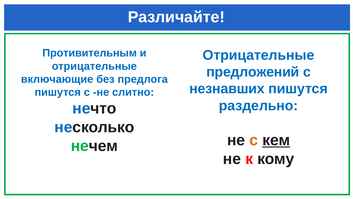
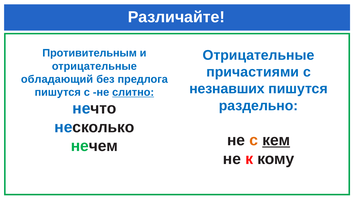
предложений: предложений -> причастиями (253, 72)
включающие: включающие -> обладающий (57, 79)
слитно underline: none -> present (133, 92)
